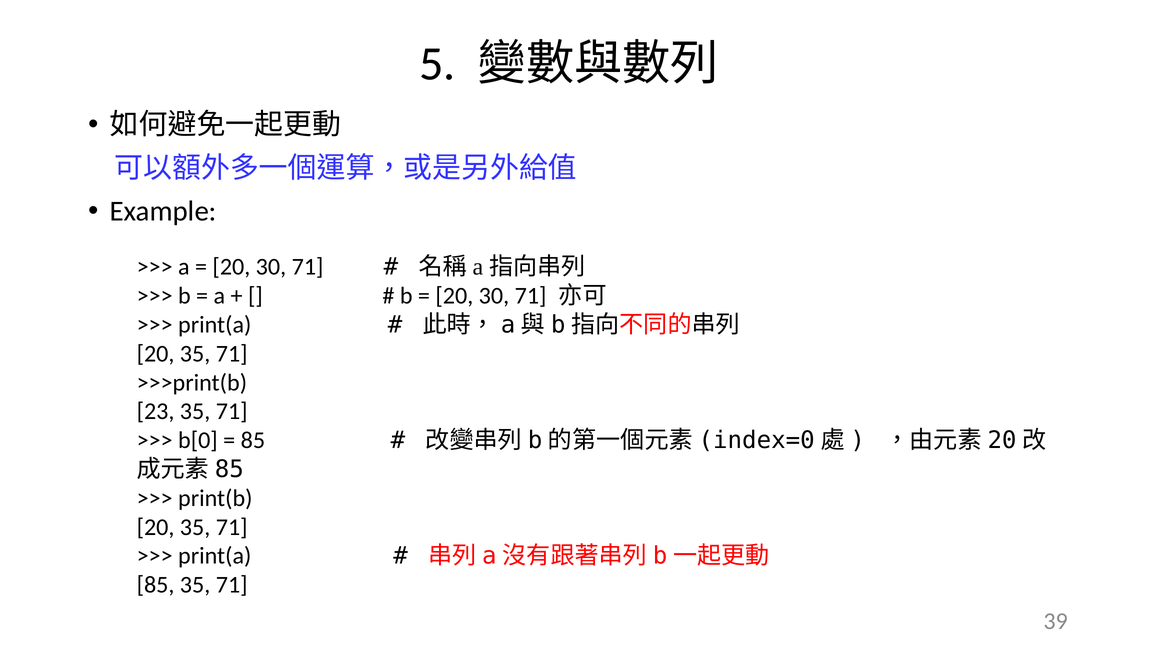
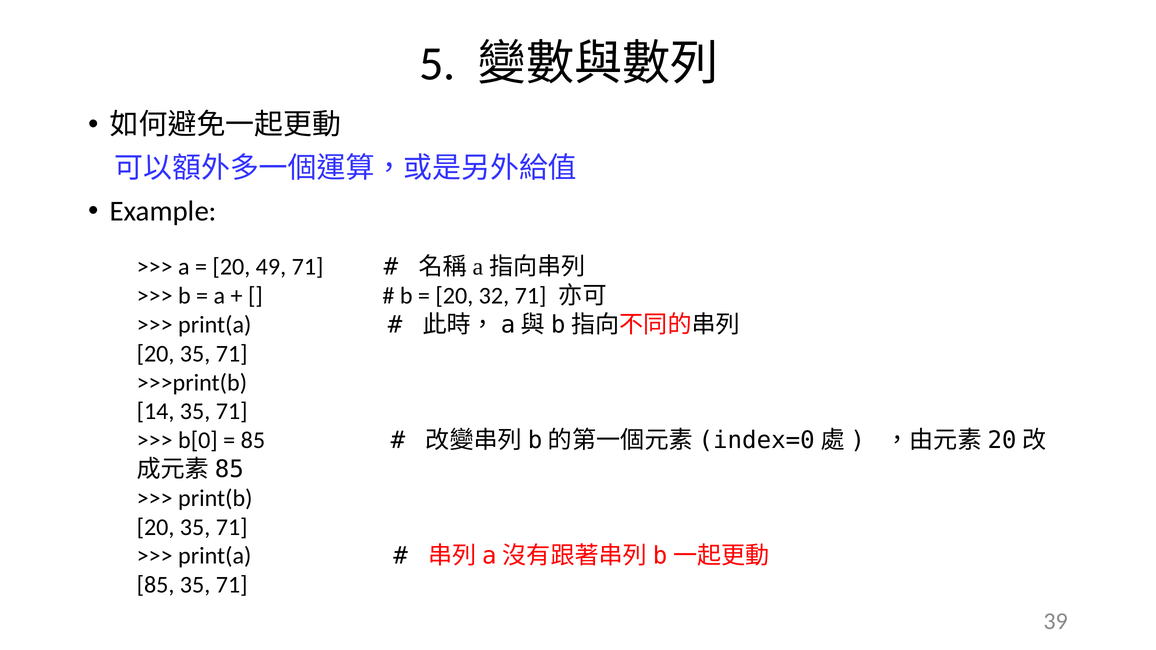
30: 30 -> 49 (271, 267)
30: 30 -> 32 (494, 296)
23: 23 -> 14 (156, 412)
